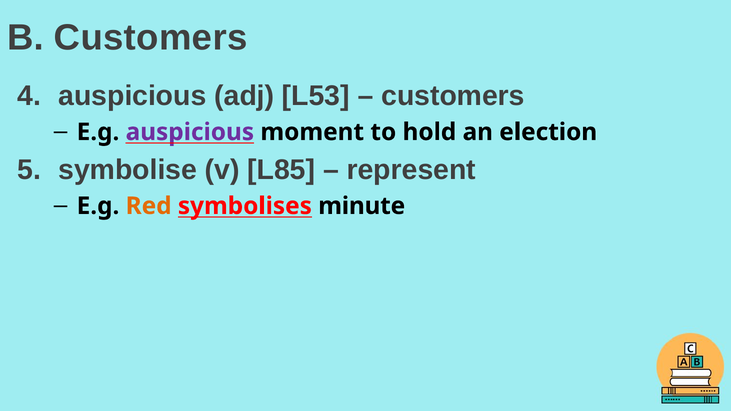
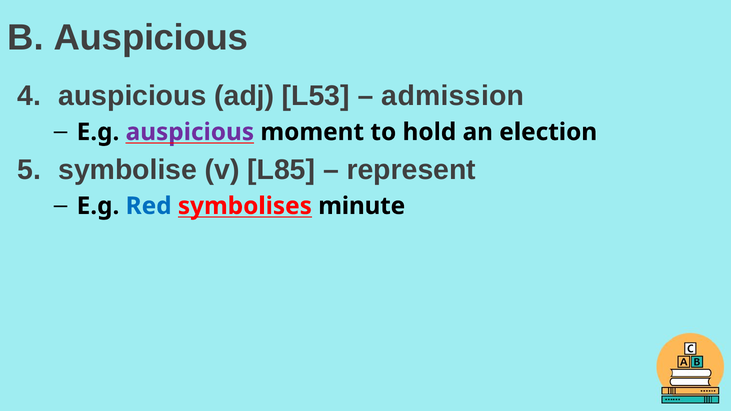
B Customers: Customers -> Auspicious (151, 38)
customers: customers -> admission (453, 96)
Red colour: orange -> blue (149, 206)
